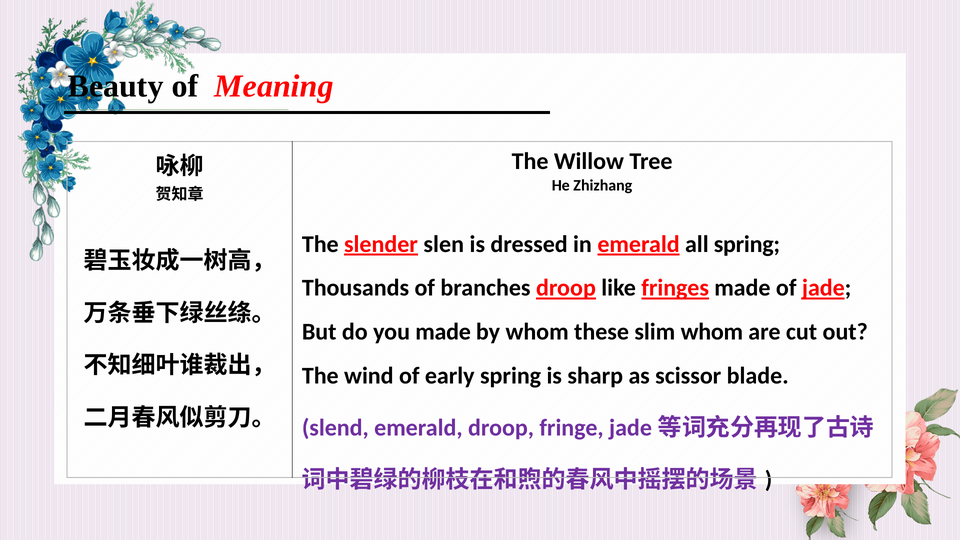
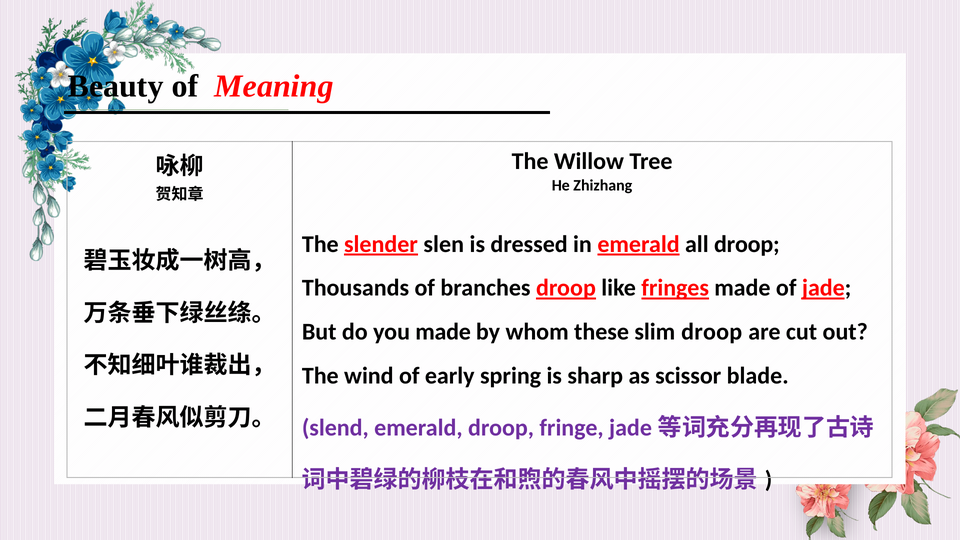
all spring: spring -> droop (747, 244)
slim whom: whom -> droop (712, 332)
